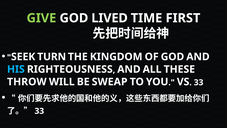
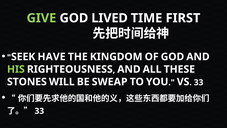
TURN: TURN -> HAVE (52, 57)
HIS colour: light blue -> light green (16, 69)
THROW: THROW -> STONES (27, 82)
